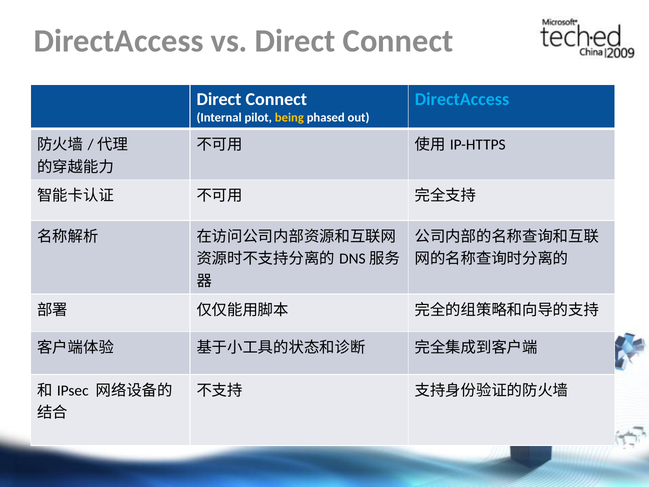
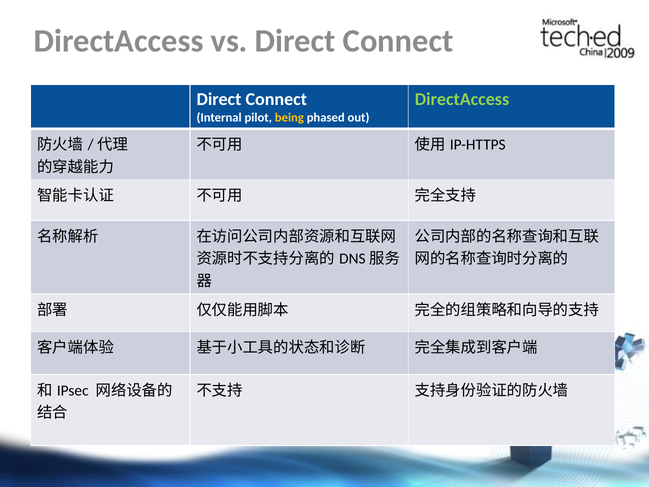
DirectAccess colour: light blue -> light green (462, 99)
